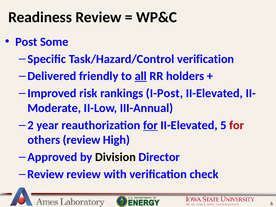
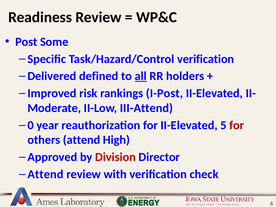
friendly: friendly -> defined (99, 76)
III-Annual: III-Annual -> III-Attend (146, 108)
2: 2 -> 0 (31, 125)
for underline: present -> none (150, 125)
others review: review -> attend (82, 140)
Division colour: black -> red (115, 157)
Review: Review -> Attend (45, 174)
